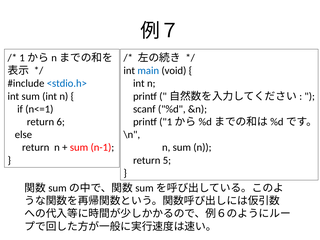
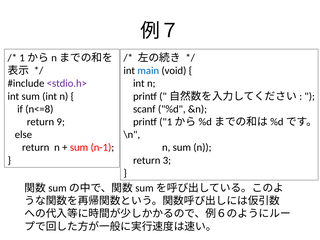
<stdio.h> colour: blue -> purple (67, 83)
n<=1: n<=1 -> n<=8 (39, 109)
6: 6 -> 9 (61, 122)
5: 5 -> 3 (167, 160)
